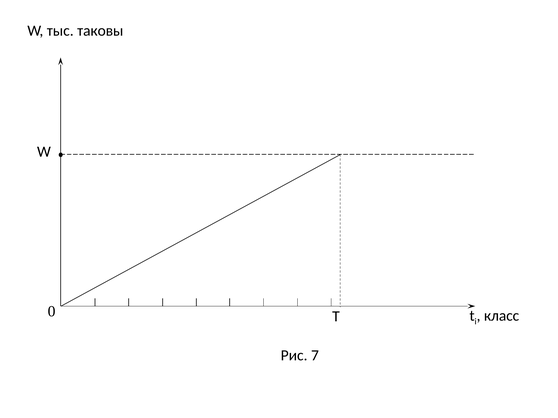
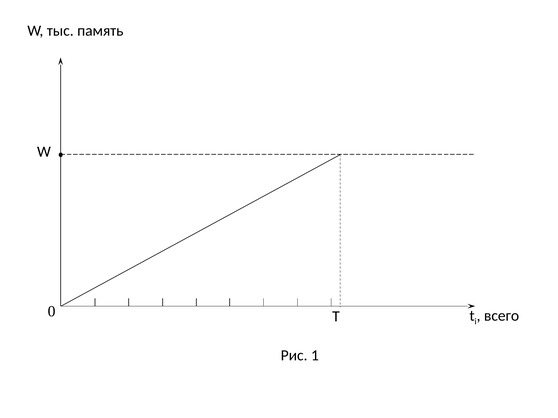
таковы: таковы -> память (100, 31)
класс: класс -> всего (502, 316)
7: 7 -> 1 (315, 356)
